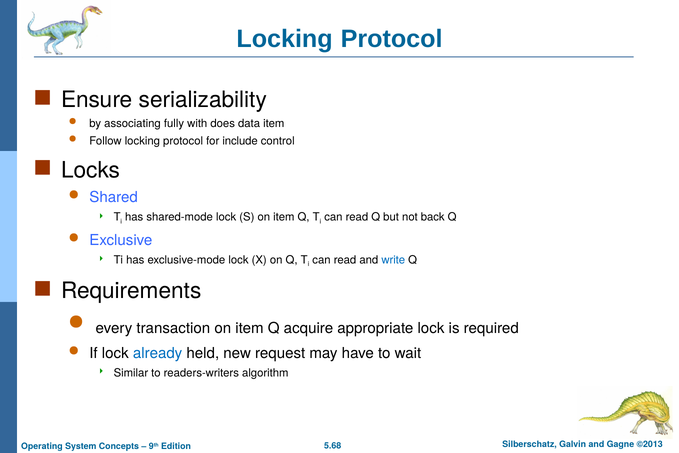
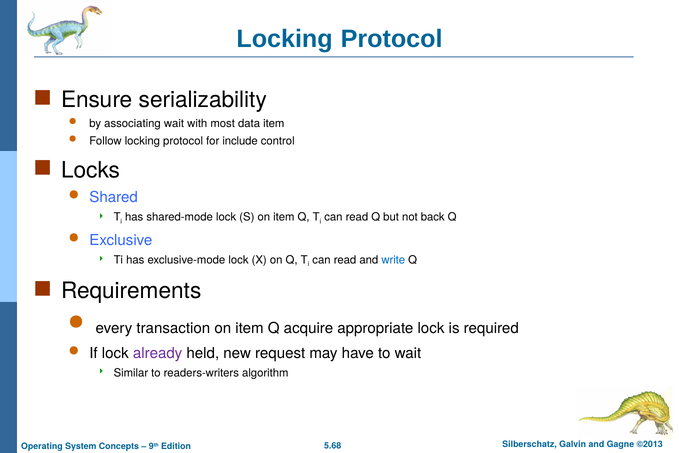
associating fully: fully -> wait (174, 123)
does: does -> most (223, 123)
already colour: blue -> purple (158, 353)
